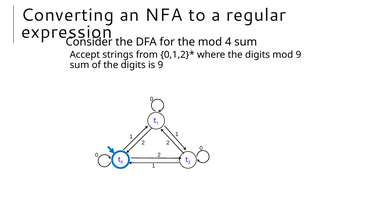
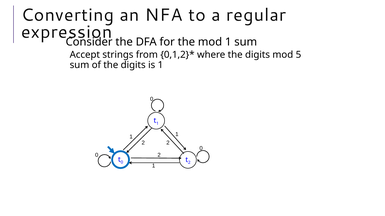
mod 4: 4 -> 1 (228, 42)
mod 9: 9 -> 5 (298, 55)
is 9: 9 -> 1 (160, 65)
